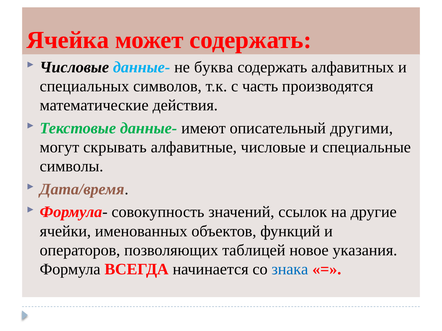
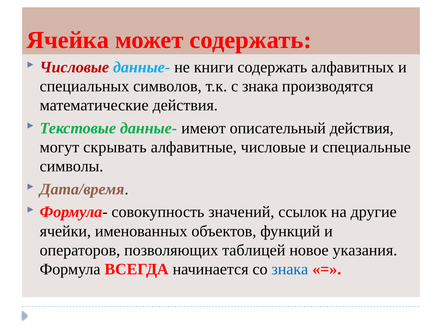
Числовые colour: black -> red (74, 67)
буква: буква -> книги (214, 67)
с часть: часть -> знака (260, 86)
описательный другими: другими -> действия (362, 128)
